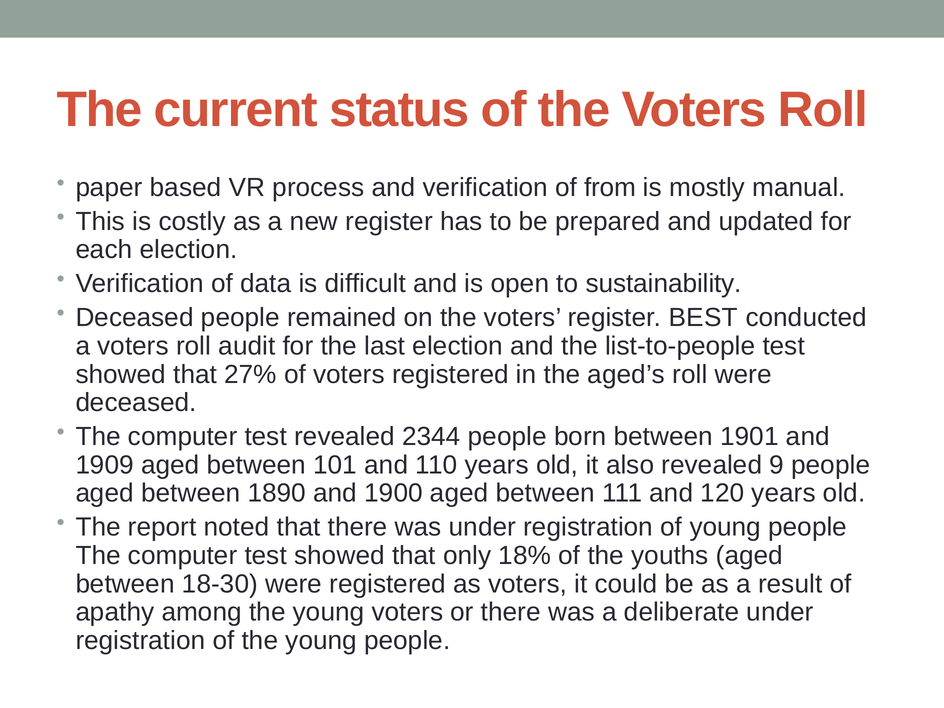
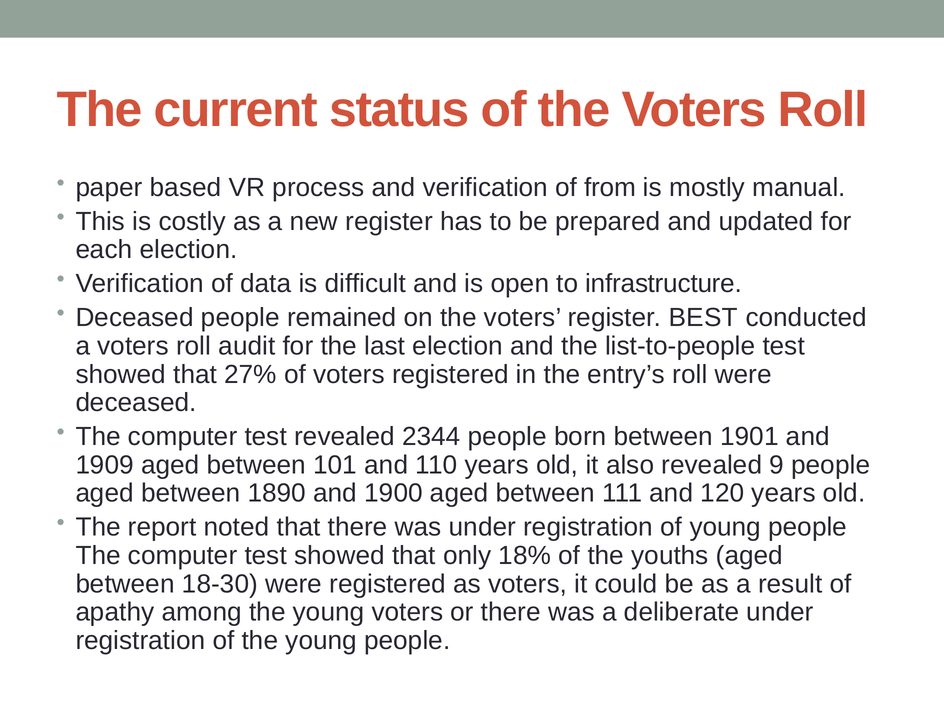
sustainability: sustainability -> infrastructure (664, 284)
aged’s: aged’s -> entry’s (626, 374)
